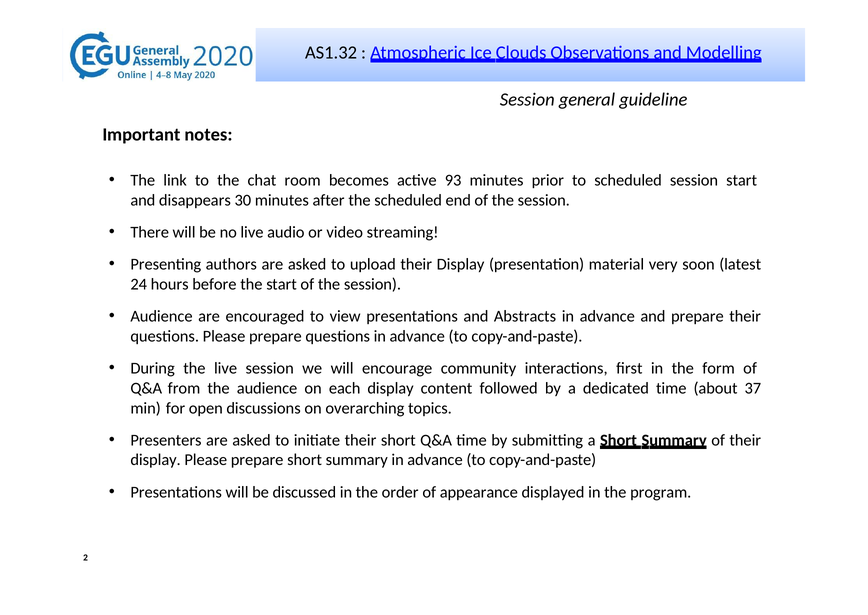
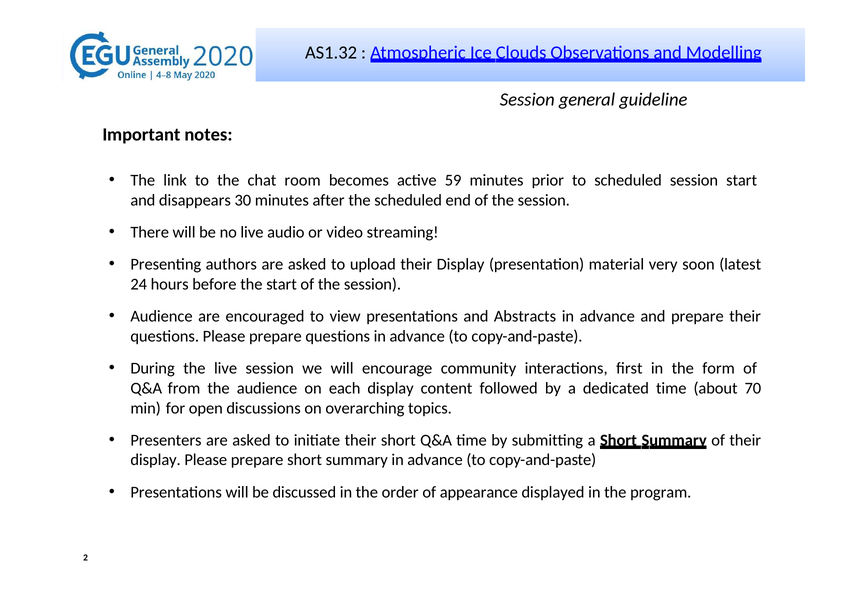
93: 93 -> 59 (453, 180)
37: 37 -> 70 (753, 388)
